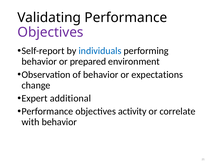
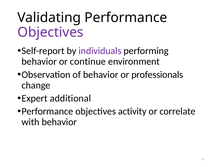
individuals colour: blue -> purple (100, 51)
prepared: prepared -> continue (88, 61)
expectations: expectations -> professionals (157, 74)
